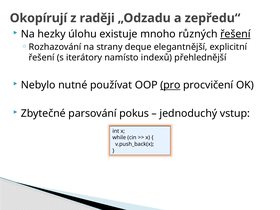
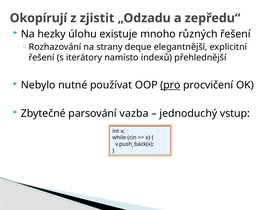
raději: raději -> zjistit (97, 18)
řešení underline: present -> none (235, 34)
pokus: pokus -> vazba (134, 113)
